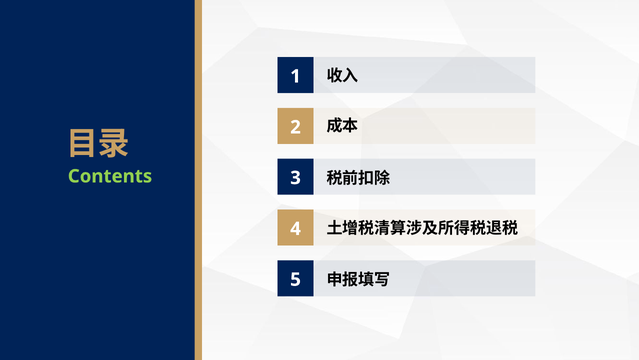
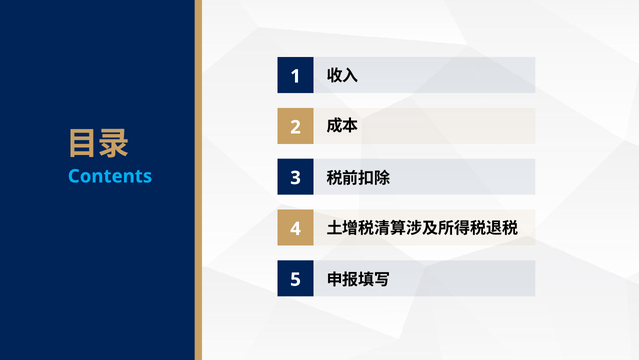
Contents colour: light green -> light blue (110, 176)
